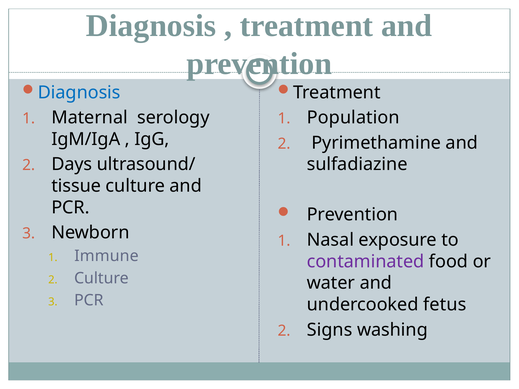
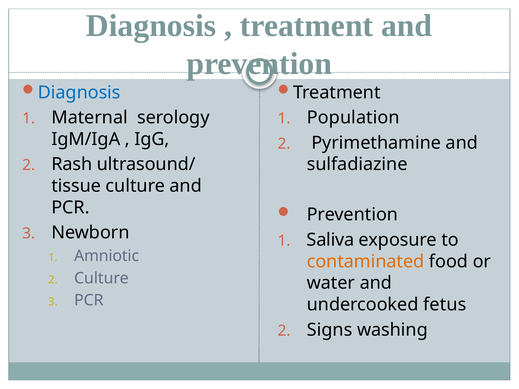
Days: Days -> Rash (72, 164)
Nasal: Nasal -> Saliva (330, 240)
Immune: Immune -> Amniotic (107, 256)
contaminated colour: purple -> orange (366, 262)
